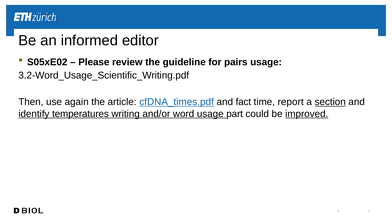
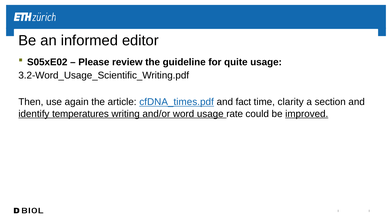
pairs: pairs -> quite (236, 62)
report: report -> clarity (291, 102)
section underline: present -> none (330, 102)
part: part -> rate (235, 114)
